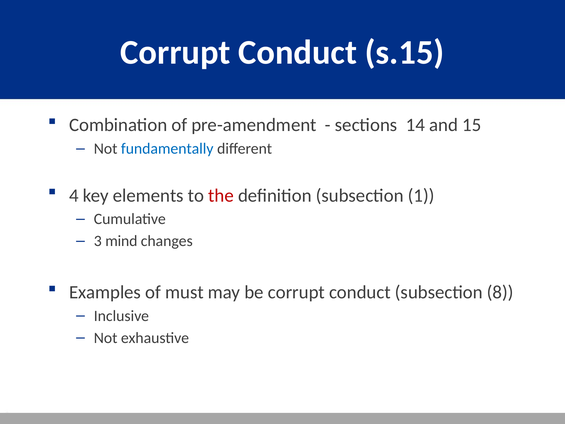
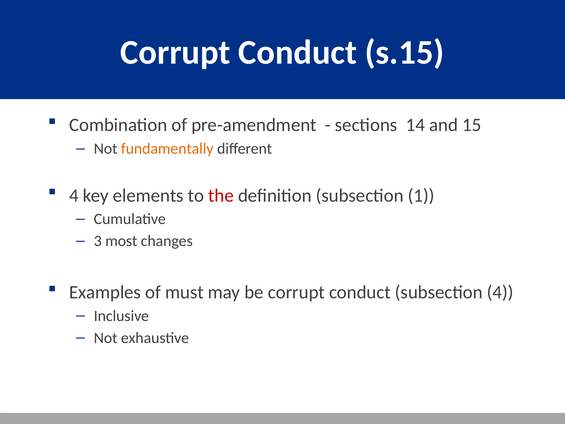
fundamentally colour: blue -> orange (167, 149)
mind: mind -> most (121, 241)
subsection 8: 8 -> 4 (500, 292)
